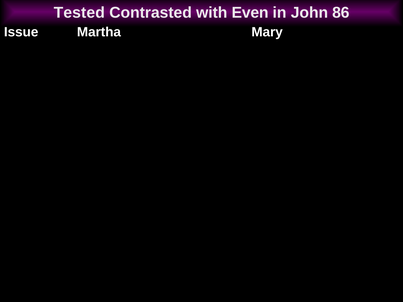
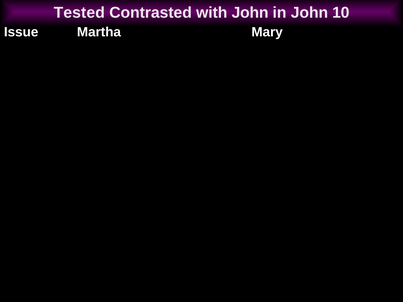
with Even: Even -> John (250, 13)
86: 86 -> 10 (341, 13)
